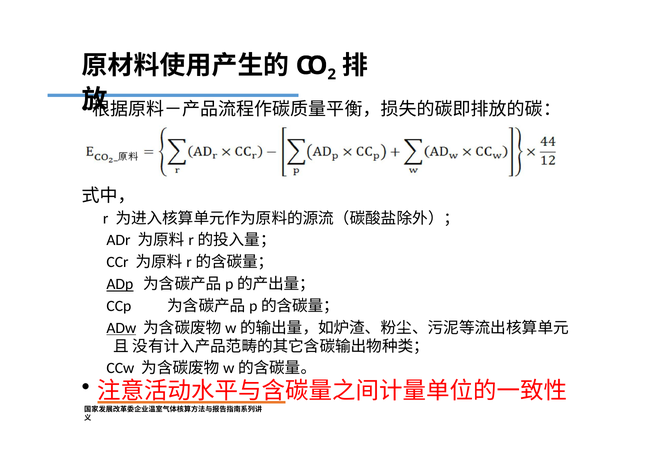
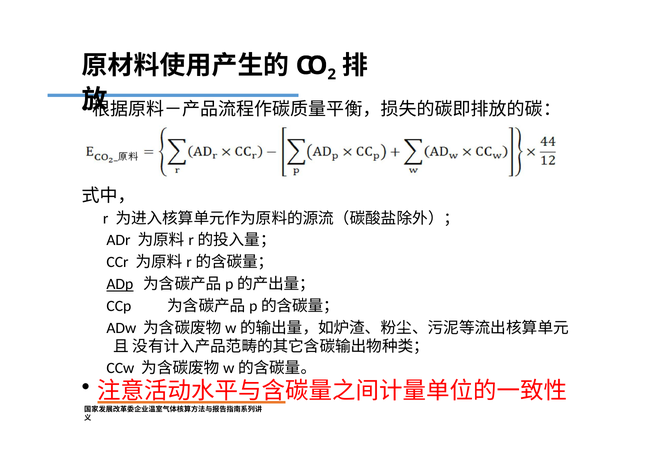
ADw underline: present -> none (121, 328)
